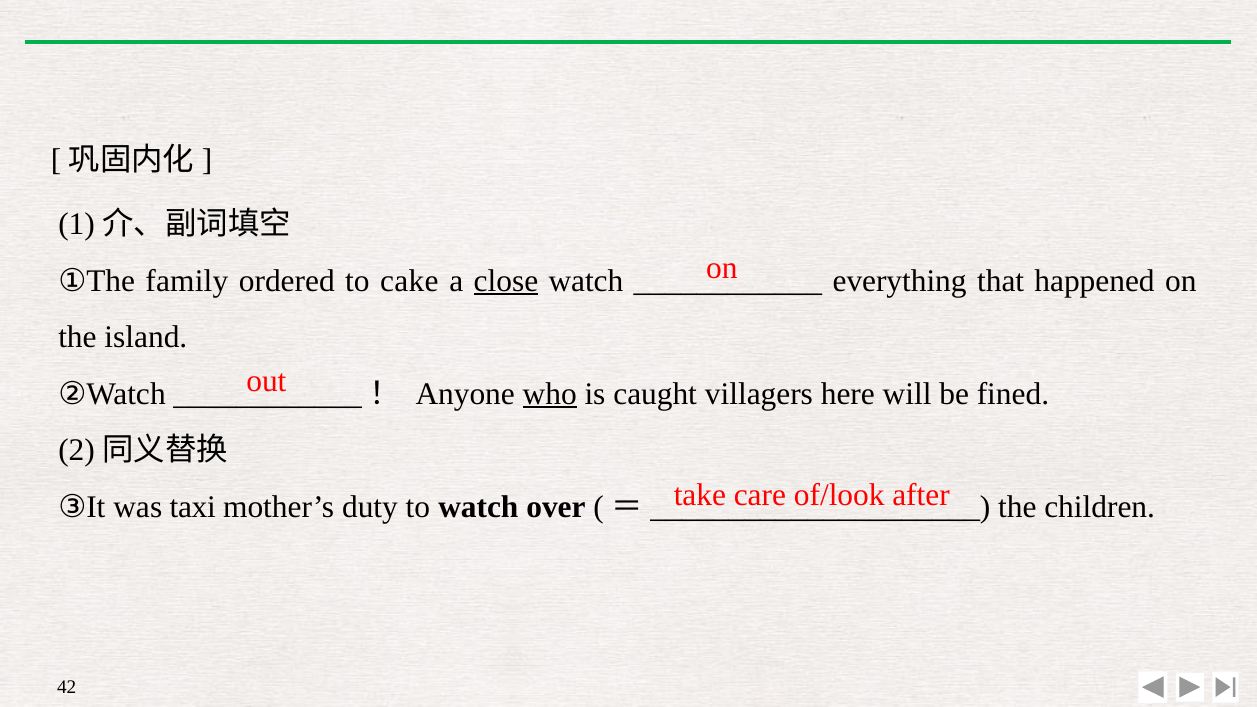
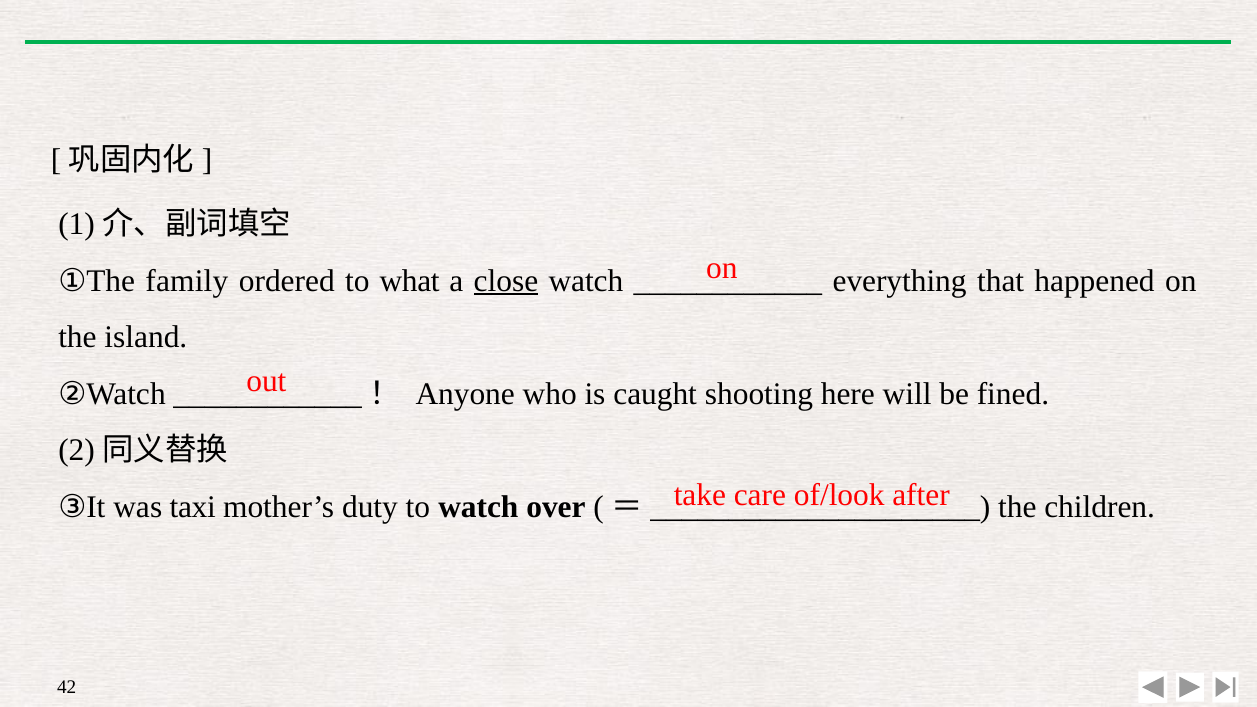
cake: cake -> what (410, 281)
who underline: present -> none (550, 394)
villagers: villagers -> shooting (759, 394)
